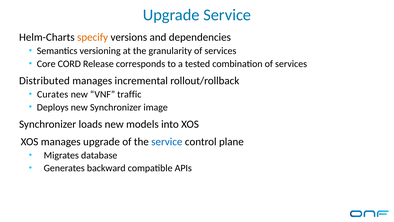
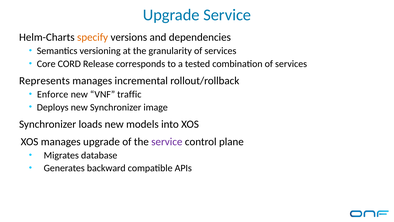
Distributed: Distributed -> Represents (44, 81)
Curates: Curates -> Enforce (53, 94)
service colour: blue -> purple (167, 142)
